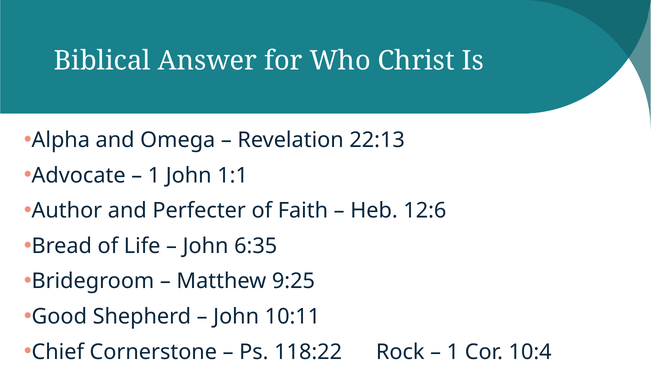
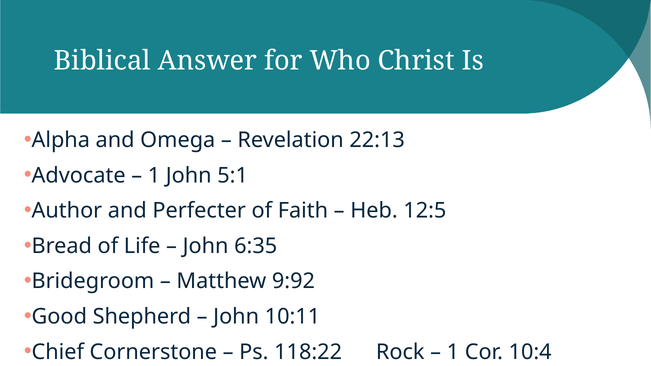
1:1: 1:1 -> 5:1 (233, 175)
12:6: 12:6 -> 12:5 (425, 211)
9:25: 9:25 -> 9:92 (293, 281)
